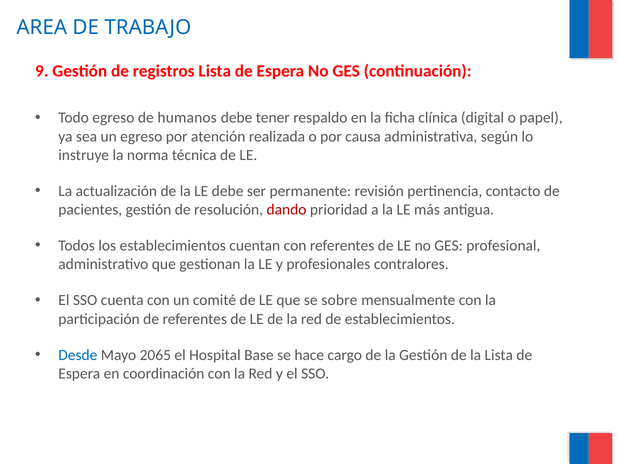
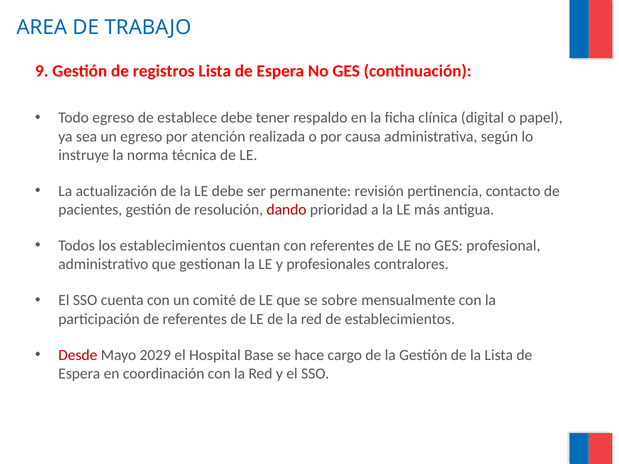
humanos: humanos -> establece (187, 118)
Desde colour: blue -> red (78, 355)
2065: 2065 -> 2029 (155, 355)
